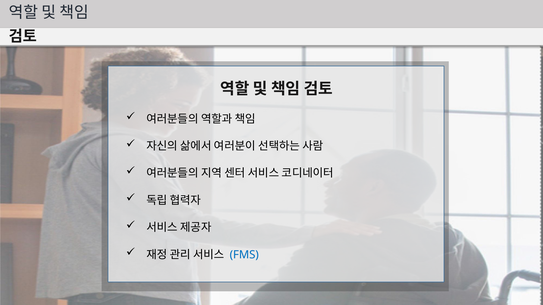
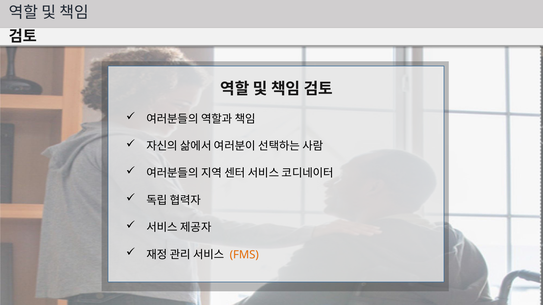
FMS colour: blue -> orange (244, 255)
